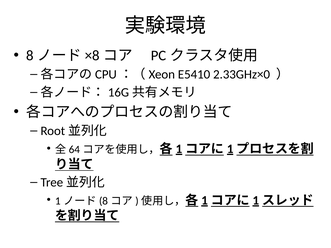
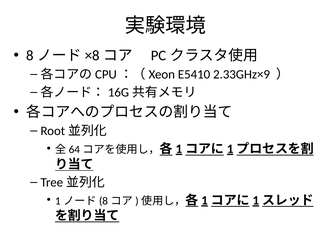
2.33GHz×0: 2.33GHz×0 -> 2.33GHz×9 (242, 74)
